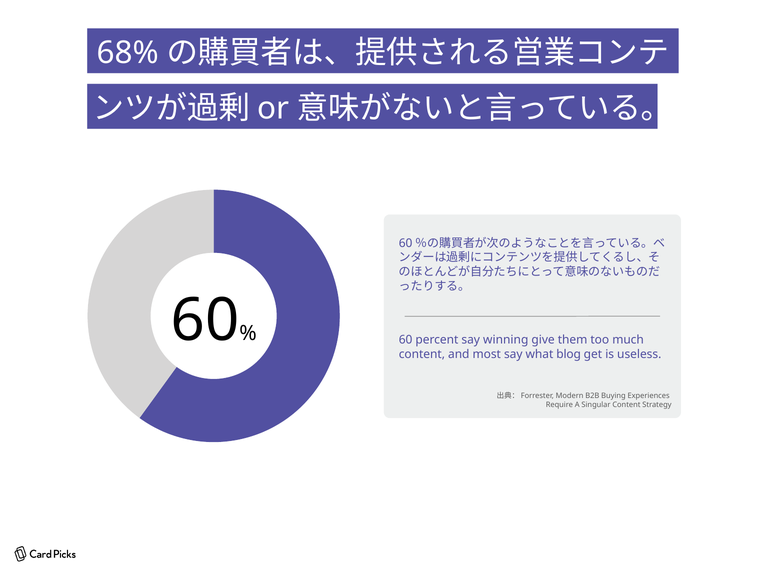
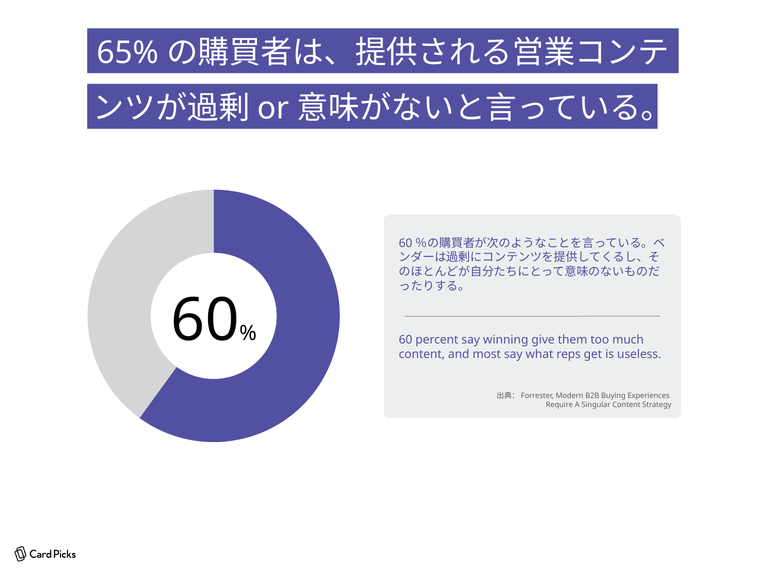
68%: 68% -> 65% (128, 53)
blog: blog -> reps (569, 354)
